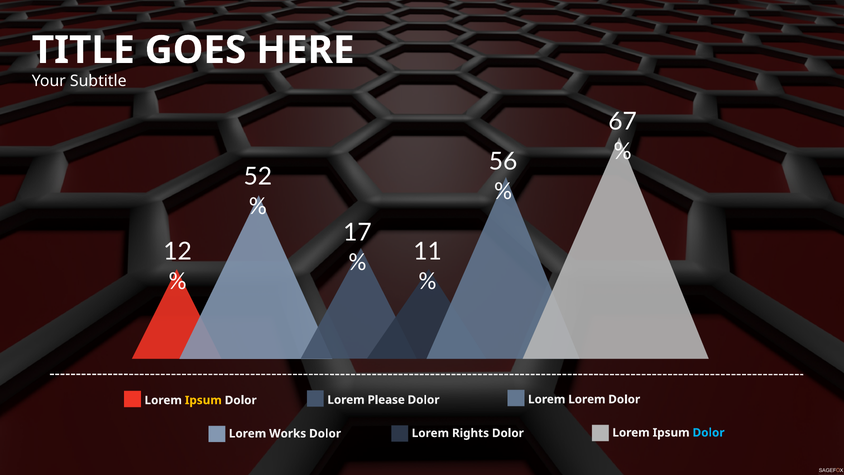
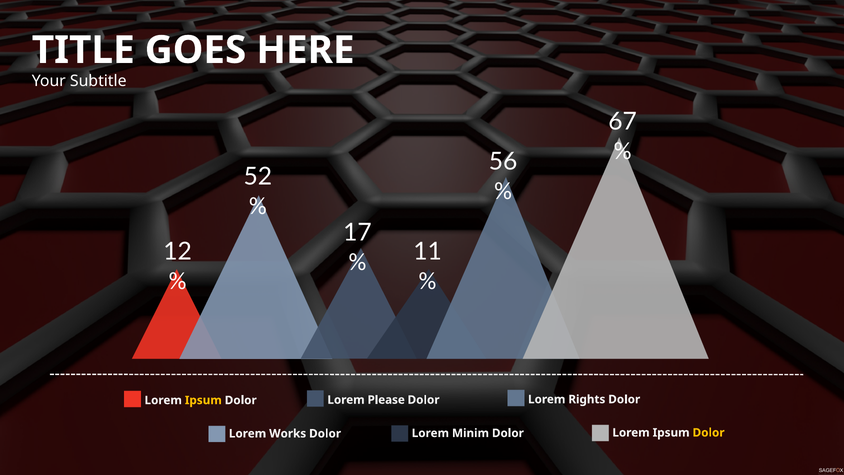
Lorem Lorem: Lorem -> Rights (587, 399)
Dolor colour: light blue -> yellow (709, 432)
Rights: Rights -> Minim (471, 433)
